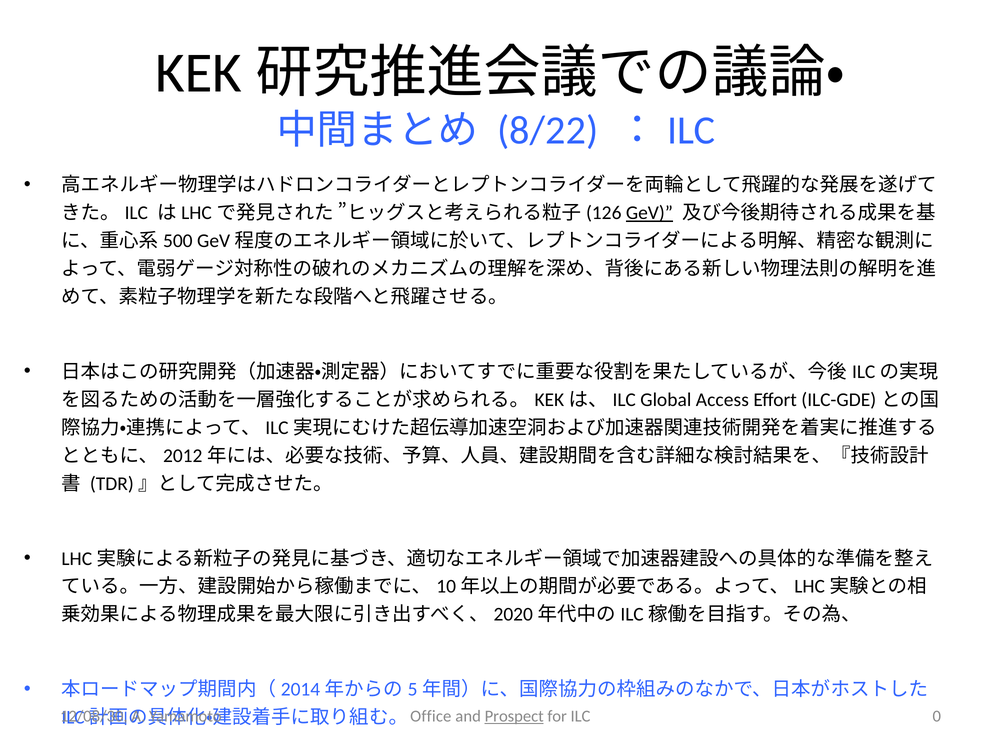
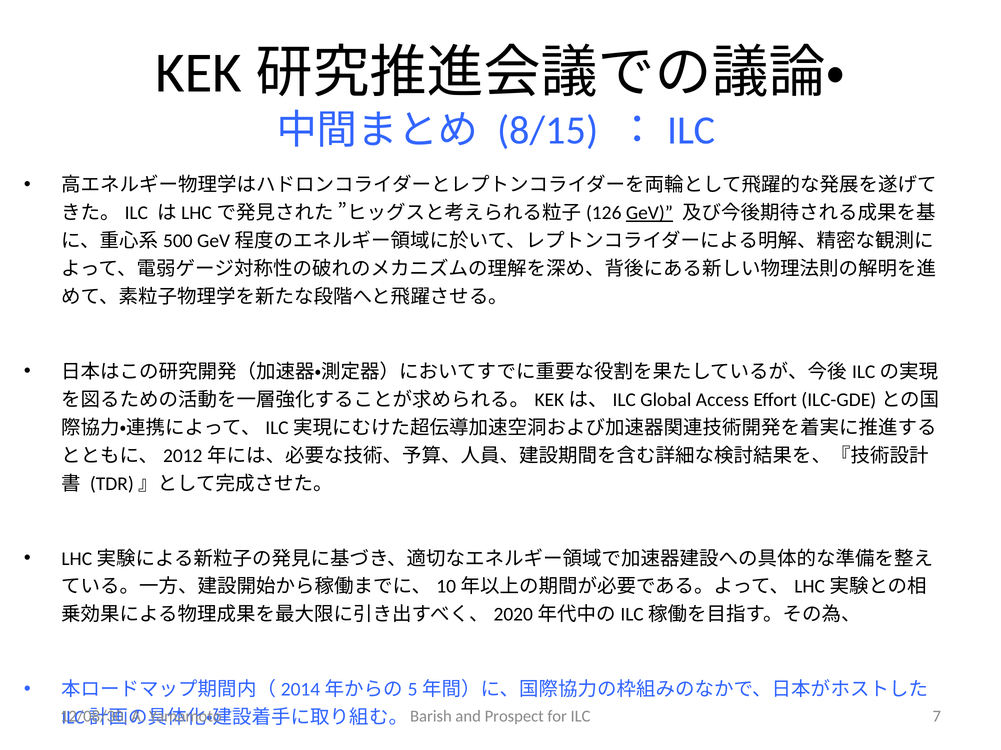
8/22: 8/22 -> 8/15 (548, 130)
Office: Office -> Barish (431, 717)
Prospect underline: present -> none (514, 717)
0: 0 -> 7 (937, 717)
